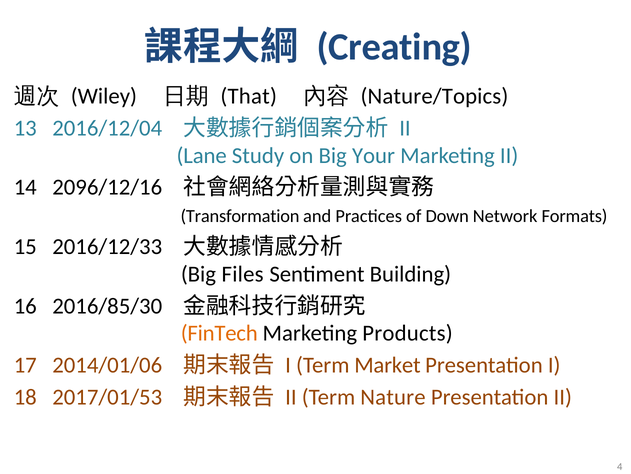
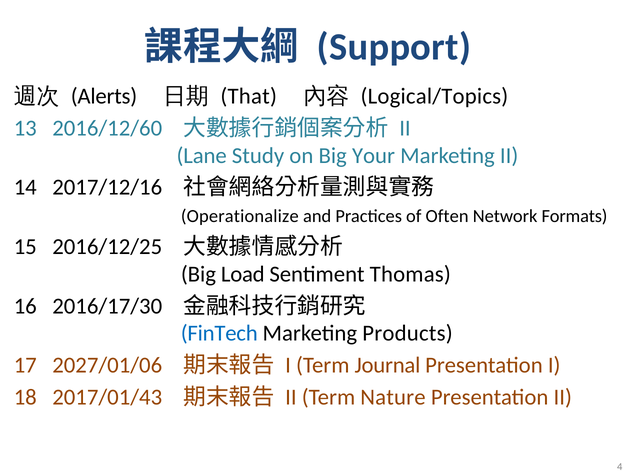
Creating: Creating -> Support (394, 47)
Wiley: Wiley -> Alerts (104, 96)
Nature/Topics: Nature/Topics -> Logical/Topics (434, 96)
2016/12/04: 2016/12/04 -> 2016/12/60 (107, 128)
2096/12/16: 2096/12/16 -> 2017/12/16 (107, 187)
Transformation: Transformation -> Operationalize (240, 216)
Down: Down -> Often (447, 216)
2016/12/33: 2016/12/33 -> 2016/12/25 (107, 246)
Files: Files -> Load (243, 274)
Building: Building -> Thomas (410, 274)
2016/85/30: 2016/85/30 -> 2016/17/30 (107, 306)
FinTech colour: orange -> blue (219, 333)
2014/01/06: 2014/01/06 -> 2027/01/06 (107, 365)
Market: Market -> Journal (387, 365)
2017/01/53: 2017/01/53 -> 2017/01/43 (107, 397)
